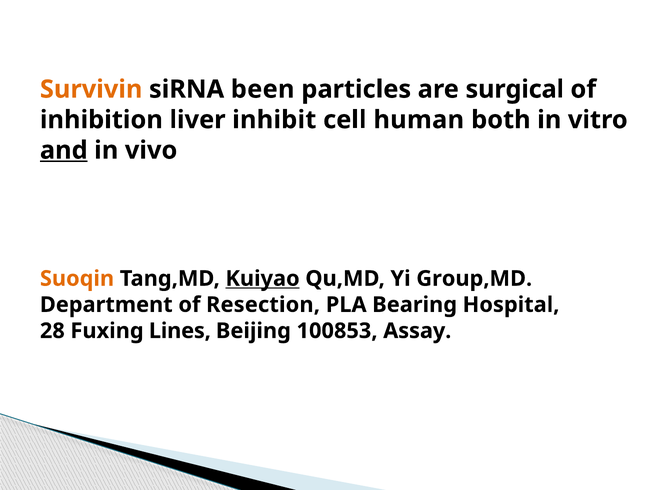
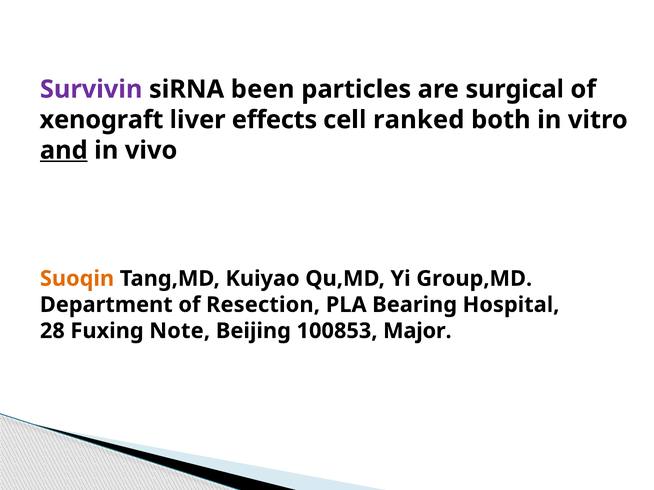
Survivin colour: orange -> purple (91, 89)
inhibition: inhibition -> xenograft (101, 120)
inhibit: inhibit -> effects (274, 120)
human: human -> ranked (419, 120)
Kuiyao underline: present -> none (263, 279)
Lines: Lines -> Note (180, 331)
Assay: Assay -> Major (417, 331)
